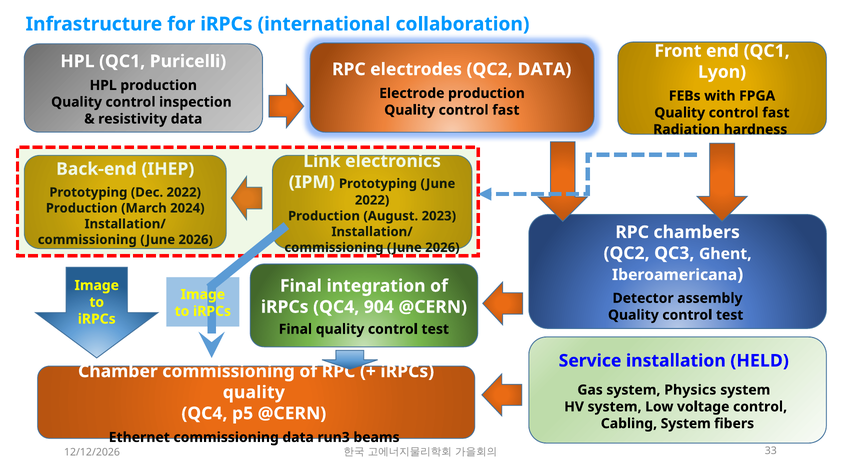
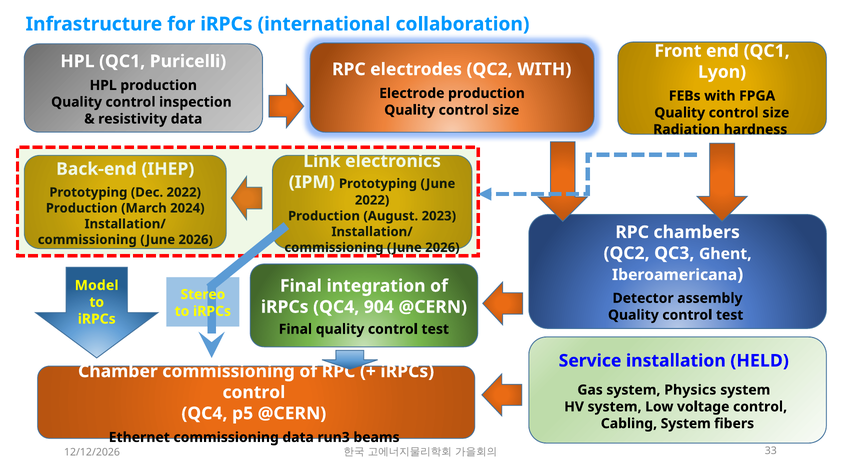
QC2 DATA: DATA -> WITH (544, 69)
fast: fast -> size (506, 110)
fast: fast -> size (776, 113)
Image: Image -> Model (97, 285)
Image: Image -> Stereo (203, 294)
quality: quality -> control (254, 392)
